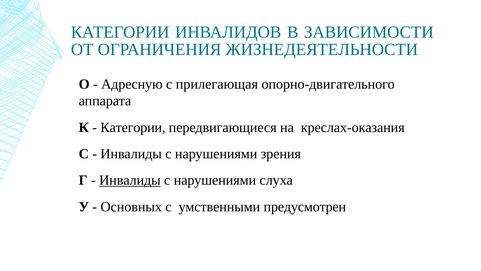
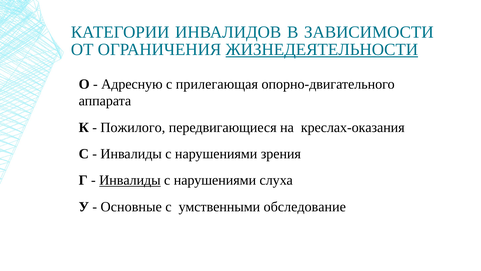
ЖИЗНЕДЕЯТЕЛЬНОСТИ underline: none -> present (322, 50)
Категории: Категории -> Пожилого (133, 127)
Основных: Основных -> Основные (131, 206)
предусмотрен: предусмотрен -> обследование (305, 206)
